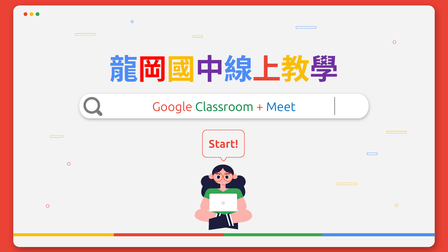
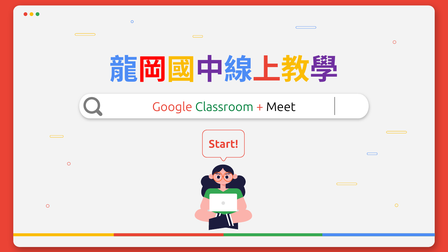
Meet colour: blue -> black (281, 107)
